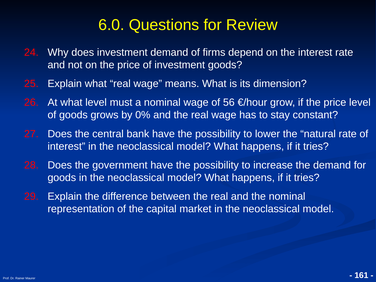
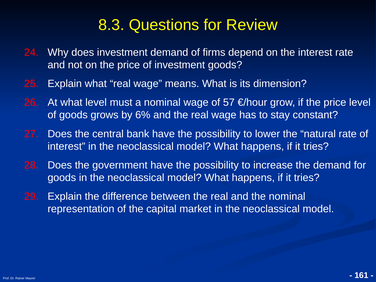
6.0: 6.0 -> 8.3 (111, 25)
56: 56 -> 57 (229, 102)
0%: 0% -> 6% (143, 115)
